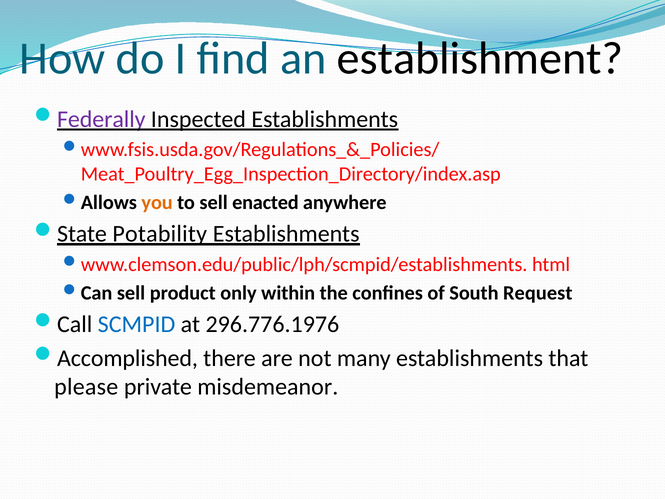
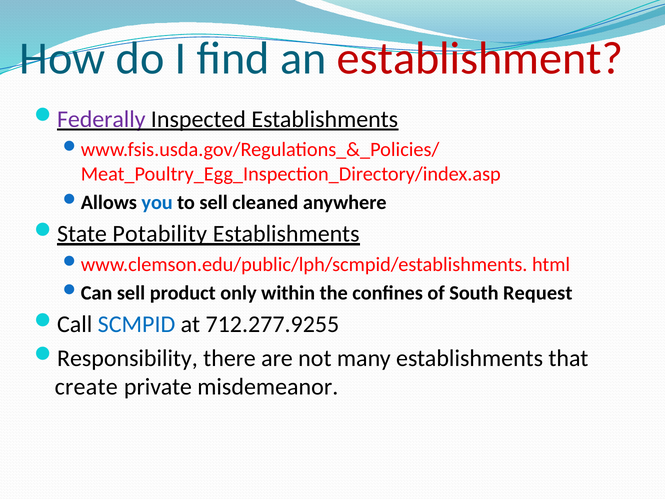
establishment colour: black -> red (480, 59)
you colour: orange -> blue (157, 202)
enacted: enacted -> cleaned (265, 202)
296.776.1976: 296.776.1976 -> 712.277.9255 (272, 324)
Accomplished: Accomplished -> Responsibility (127, 358)
please: please -> create (86, 387)
